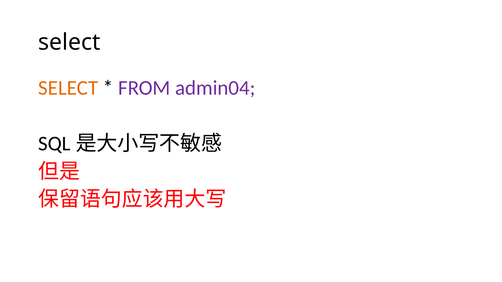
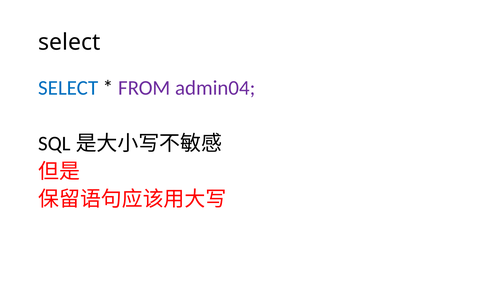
SELECT colour: orange -> blue (68, 88)
